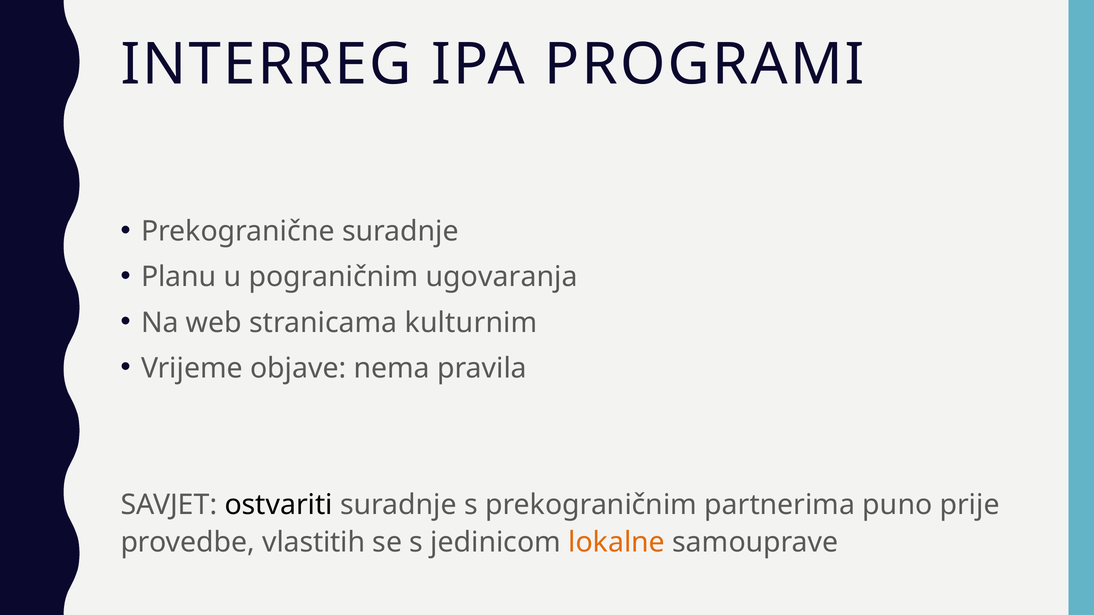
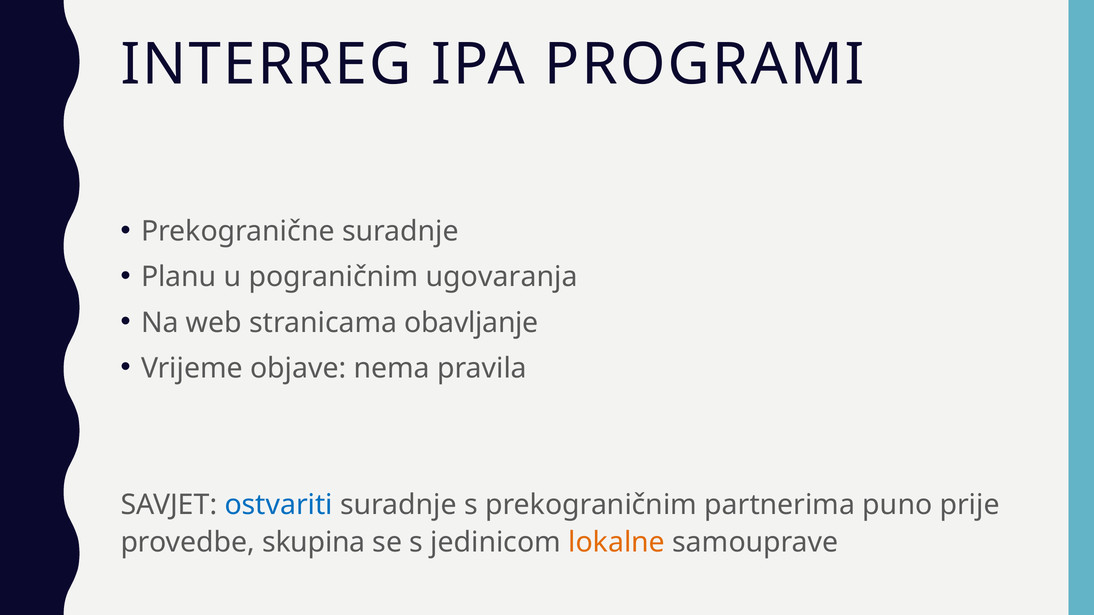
kulturnim: kulturnim -> obavljanje (471, 323)
ostvariti colour: black -> blue (279, 505)
vlastitih: vlastitih -> skupina (314, 543)
